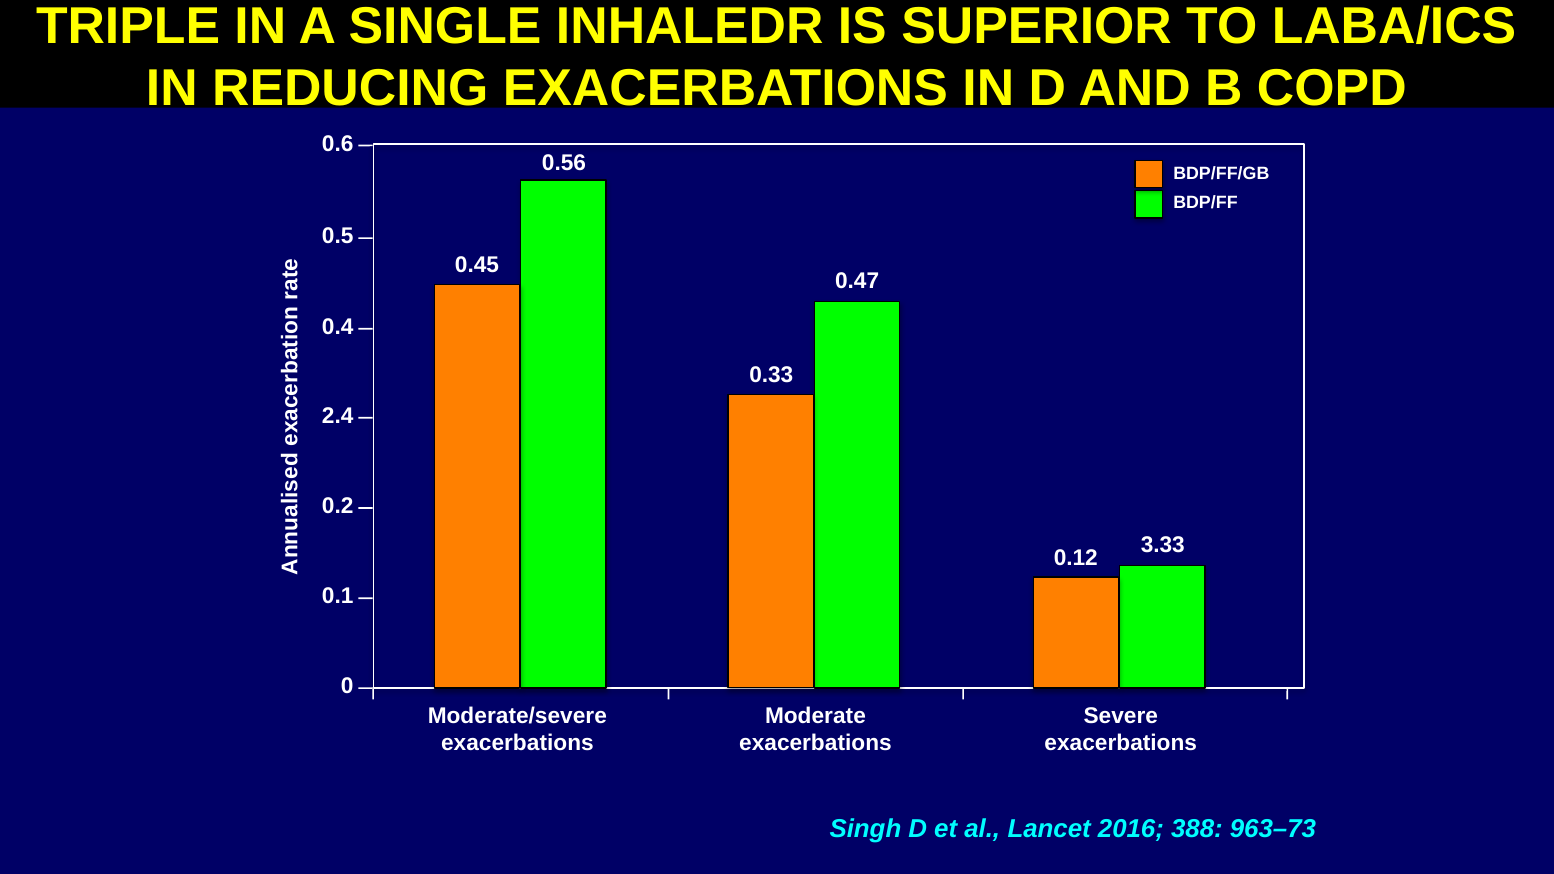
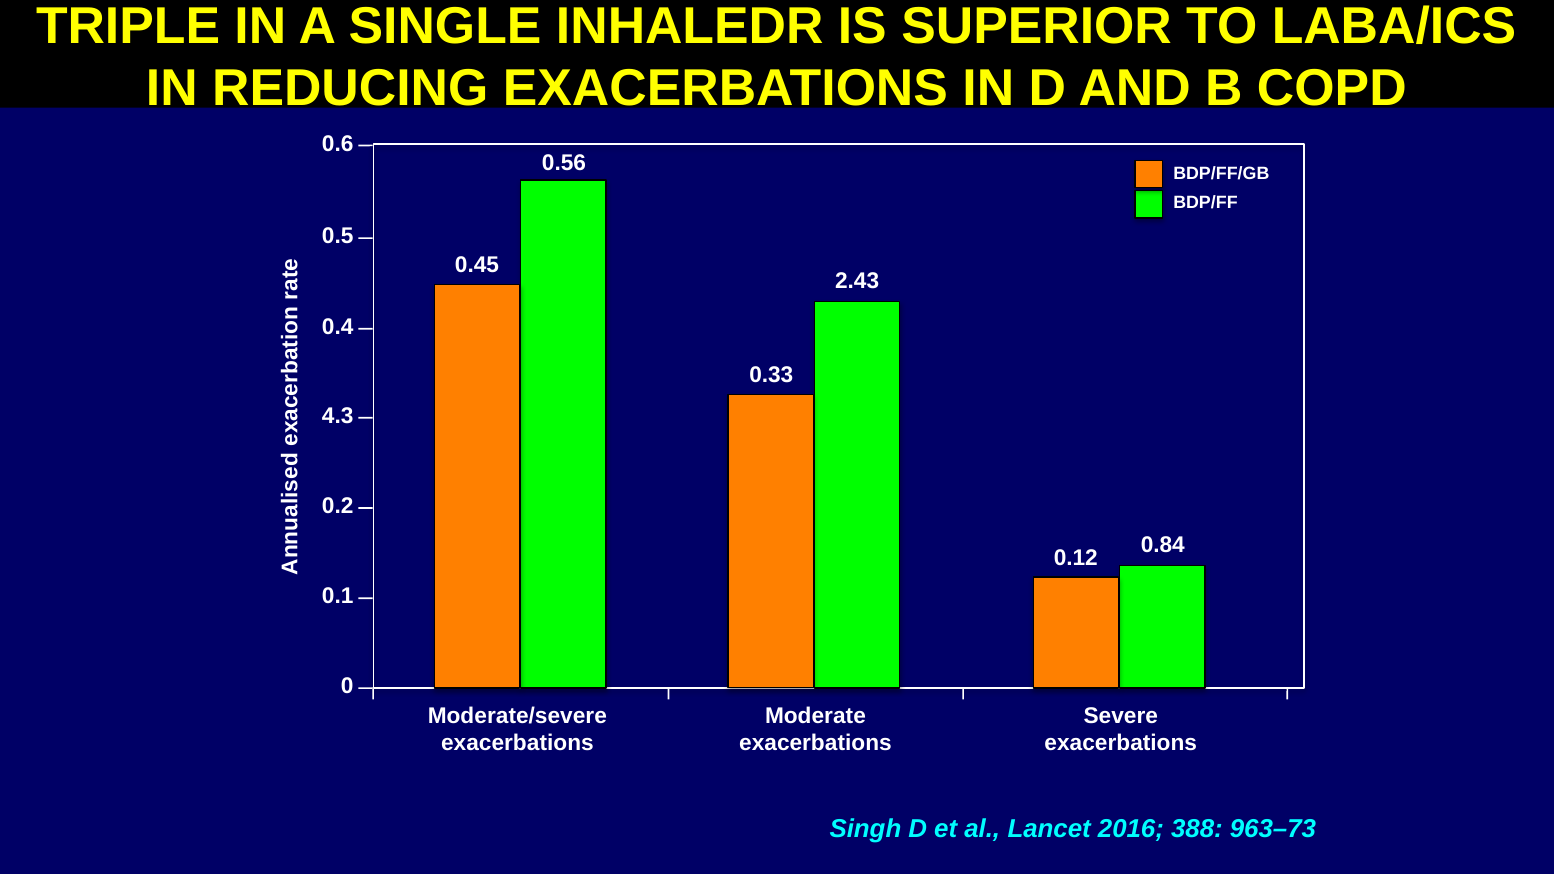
0.47: 0.47 -> 2.43 (857, 281)
2.4: 2.4 -> 4.3 (338, 416)
3.33: 3.33 -> 0.84 (1163, 546)
